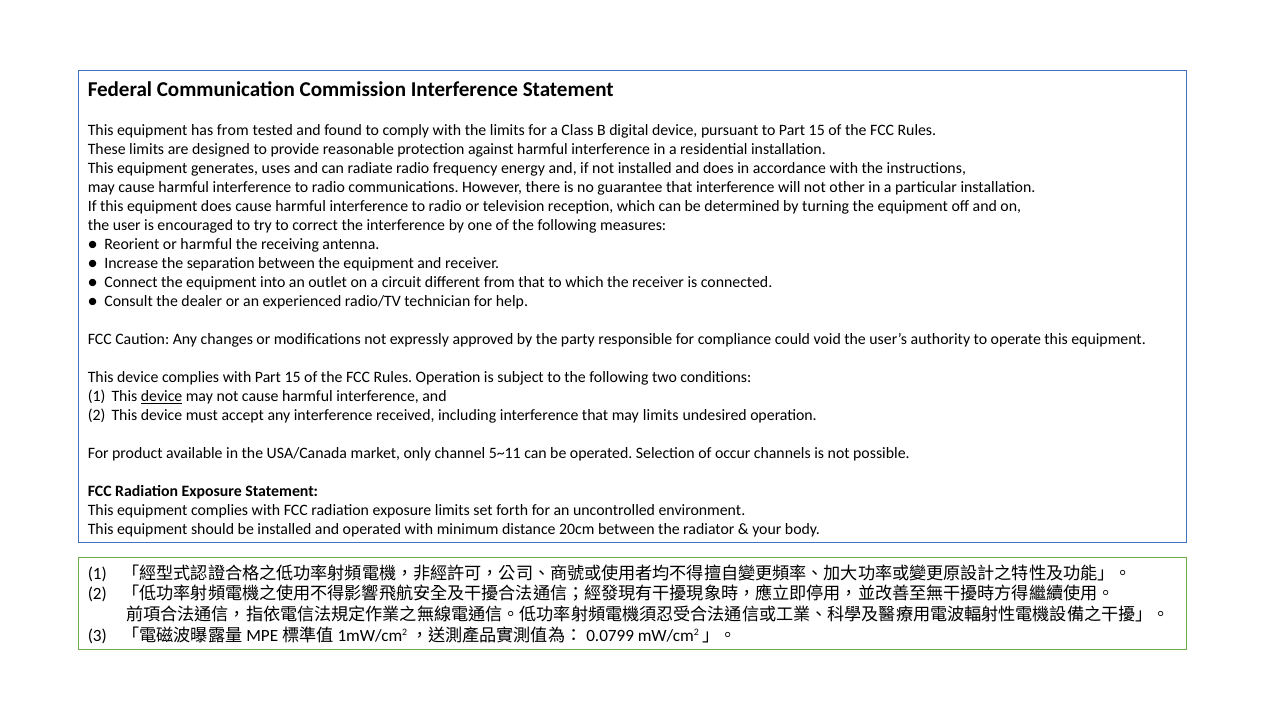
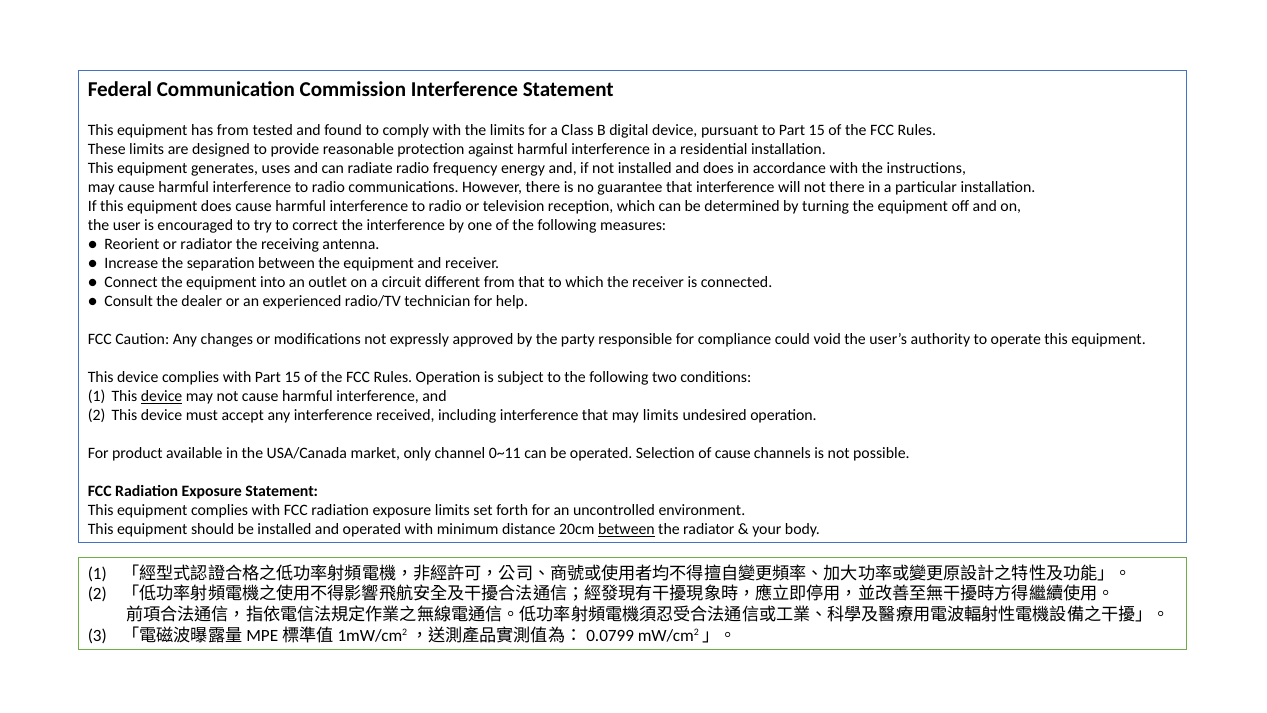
not other: other -> there (847, 187)
or harmful: harmful -> radiator (206, 244)
5~11: 5~11 -> 0~11 (505, 453)
of occur: occur -> cause (733, 453)
between underline: none -> present (626, 529)
